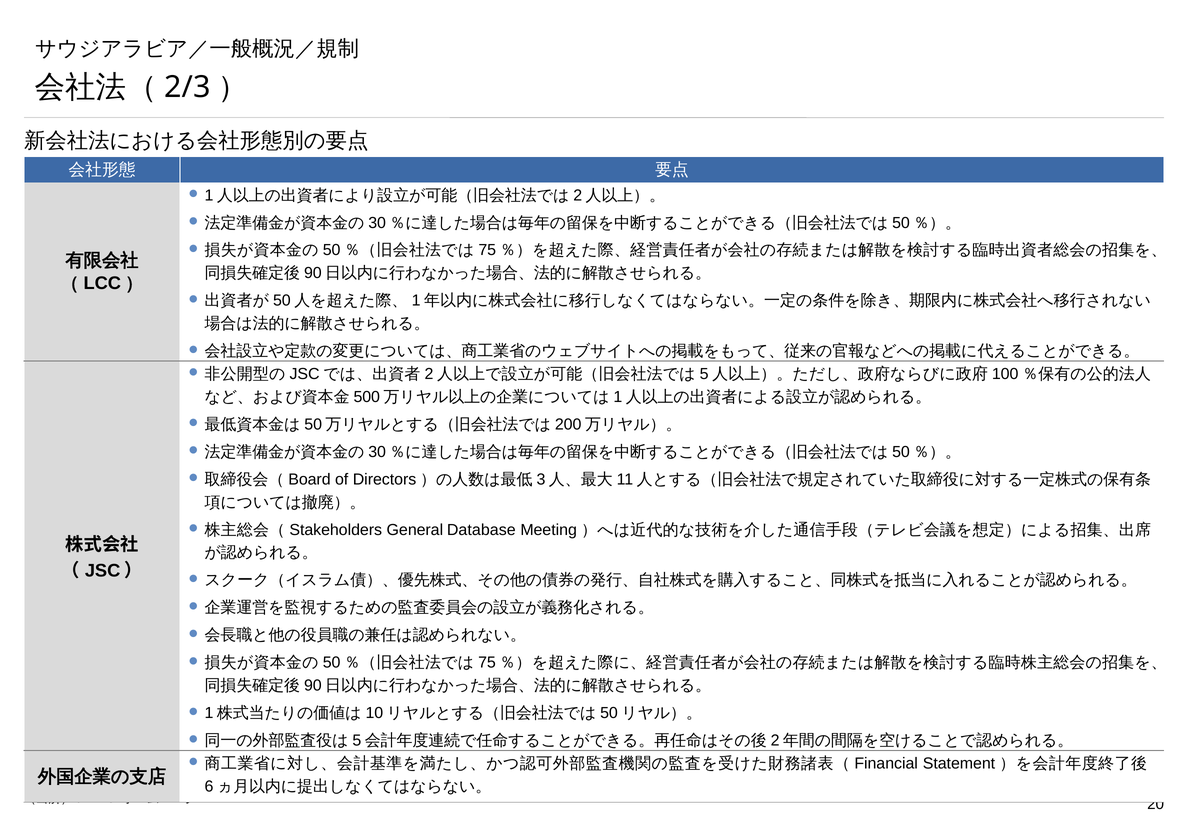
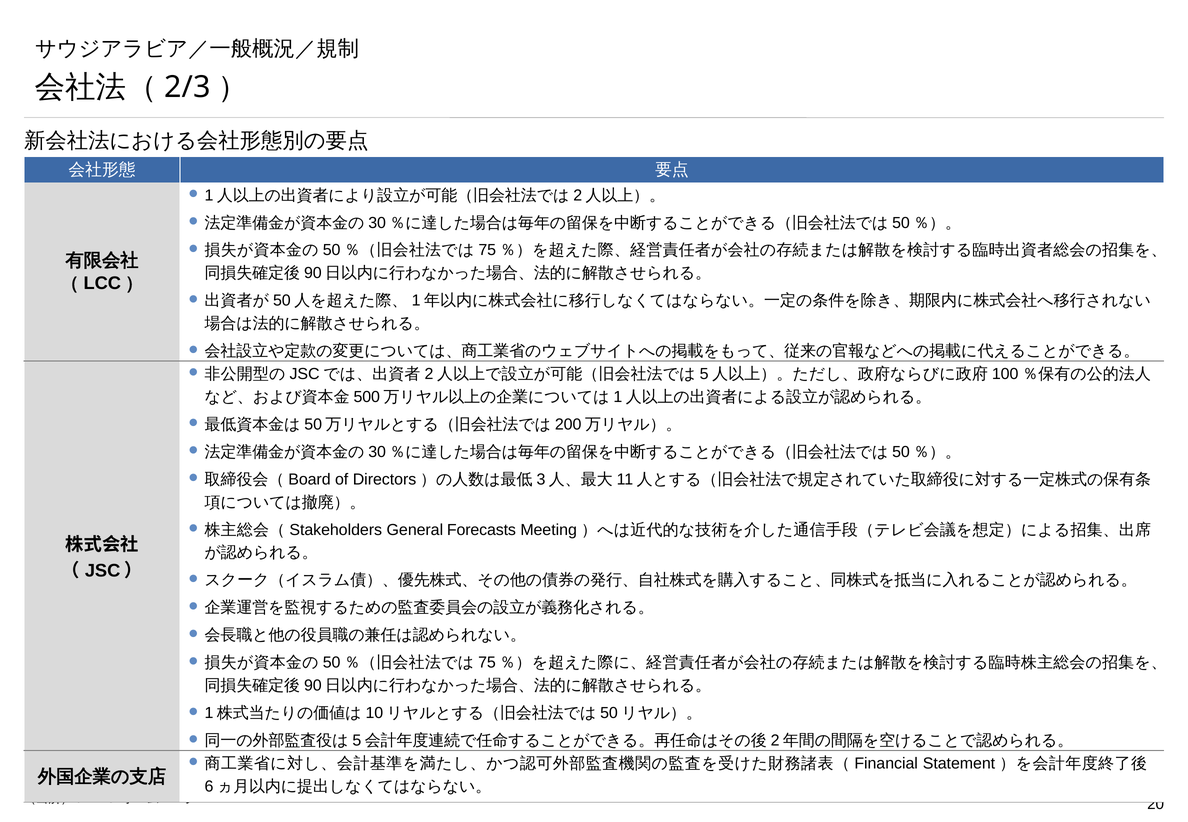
Database: Database -> Forecasts (481, 530)
